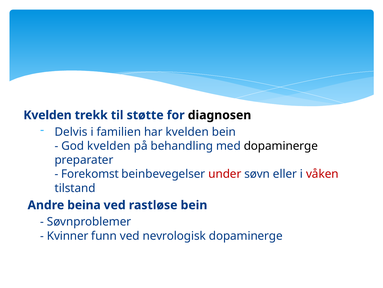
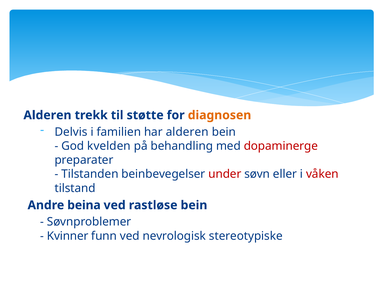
Kvelden: Kvelden -> Alderen (47, 115)
diagnosen colour: black -> orange (220, 115)
har kvelden: kvelden -> alderen (187, 132)
dopaminerge colour: black -> red (281, 146)
Forekomst: Forekomst -> Tilstanden (90, 174)
nevrologisk dopaminerge: dopaminerge -> stereotypiske (246, 235)
